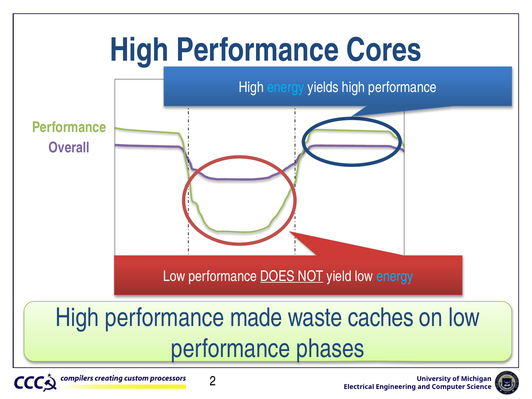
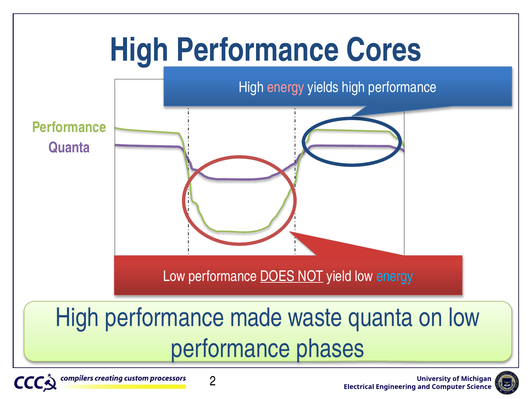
energy colour: light blue -> pink (286, 87)
Overall: Overall -> Quanta (69, 148)
waste caches: caches -> quanta (381, 318)
